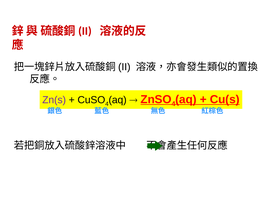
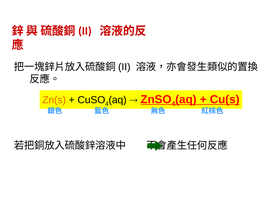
Zn(s colour: purple -> orange (54, 100)
